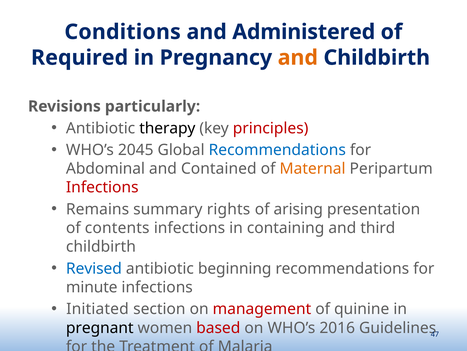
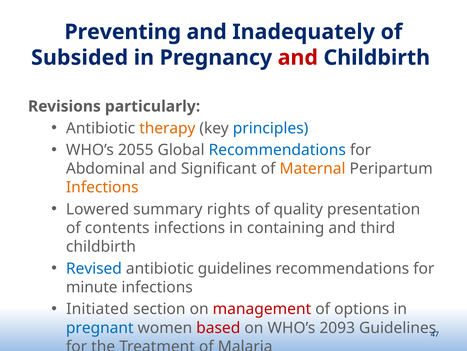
Conditions: Conditions -> Preventing (123, 32)
Administered: Administered -> Inadequately (304, 32)
Required: Required -> Subsided (80, 58)
and colour: orange -> red (298, 58)
therapy colour: black -> orange (167, 128)
principles colour: red -> blue (271, 128)
2045: 2045 -> 2055 (136, 150)
Contained: Contained -> Significant (219, 168)
Infections colour: red -> orange (102, 187)
Remains: Remains -> Lowered (98, 209)
arising: arising -> quality (298, 209)
antibiotic beginning: beginning -> guidelines (235, 268)
quinine: quinine -> options (362, 309)
pregnant colour: black -> blue (100, 327)
2016: 2016 -> 2093 (337, 327)
